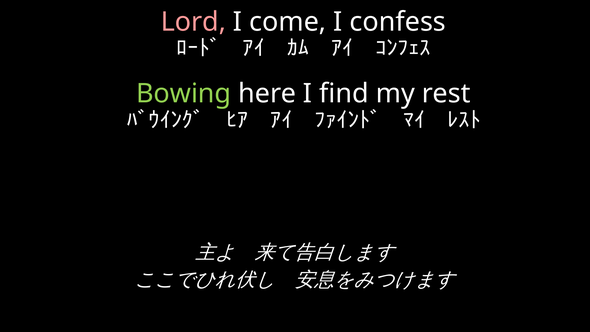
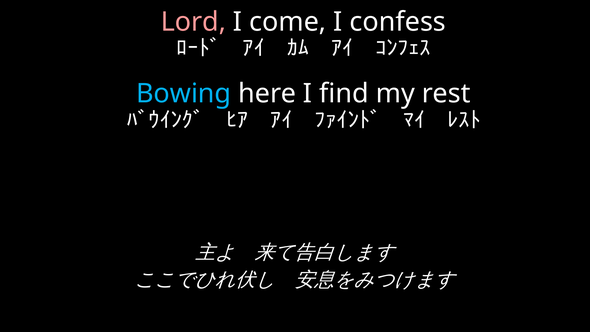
Bowing colour: light green -> light blue (184, 93)
